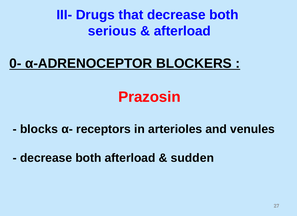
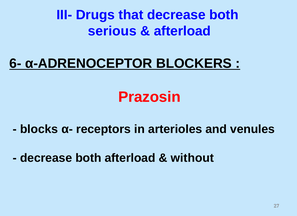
0-: 0- -> 6- (15, 63)
sudden: sudden -> without (192, 158)
